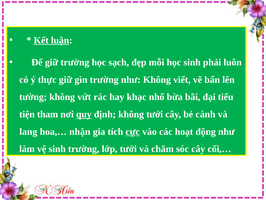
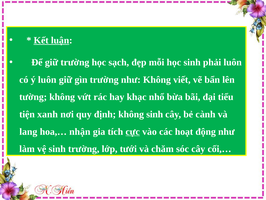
ý thực: thực -> luôn (47, 79)
tham: tham -> xanh (48, 114)
quy underline: present -> none (84, 114)
không tưới: tưới -> sinh (155, 114)
